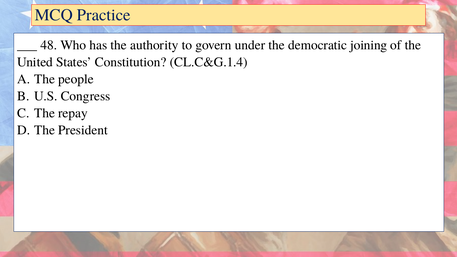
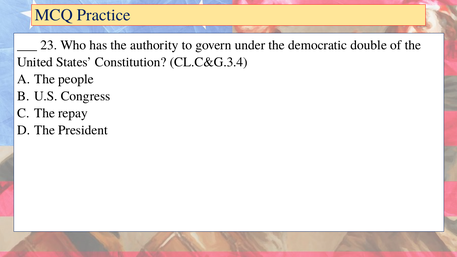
48: 48 -> 23 (49, 45)
joining: joining -> double (369, 45)
CL.C&G.1.4: CL.C&G.1.4 -> CL.C&G.3.4 (209, 62)
